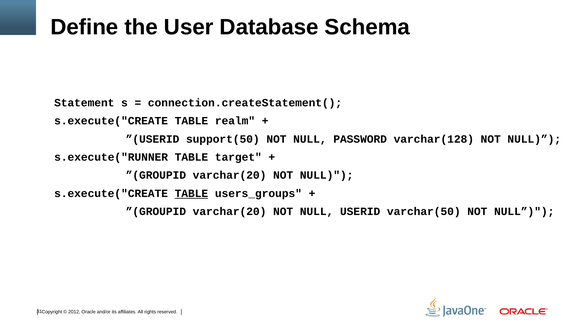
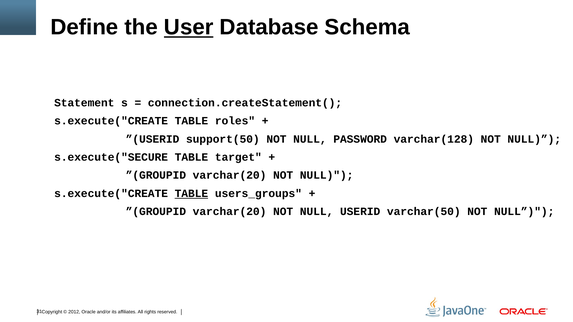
User underline: none -> present (189, 27)
realm: realm -> roles (235, 121)
s.execute("RUNNER: s.execute("RUNNER -> s.execute("SECURE (111, 157)
